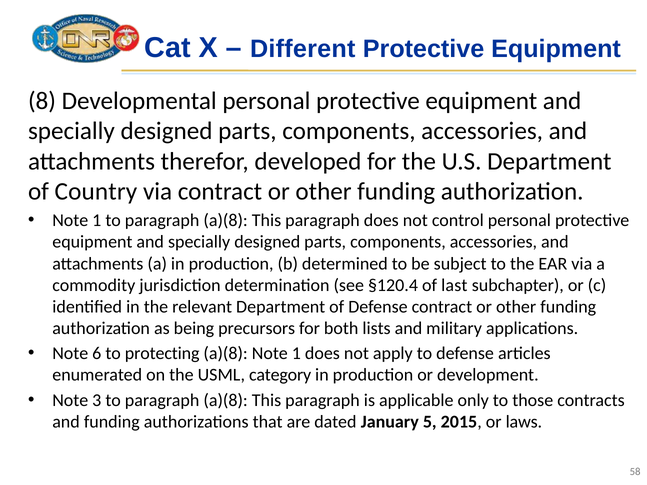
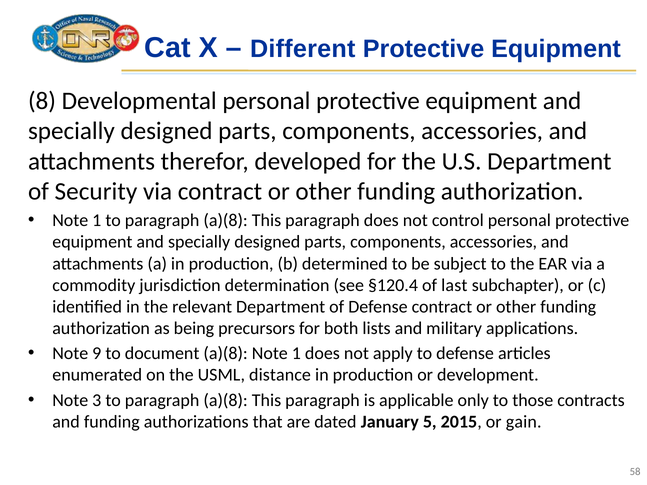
Country: Country -> Security (96, 192)
6: 6 -> 9 (97, 354)
protecting: protecting -> document (162, 354)
category: category -> distance (280, 375)
laws: laws -> gain (524, 422)
